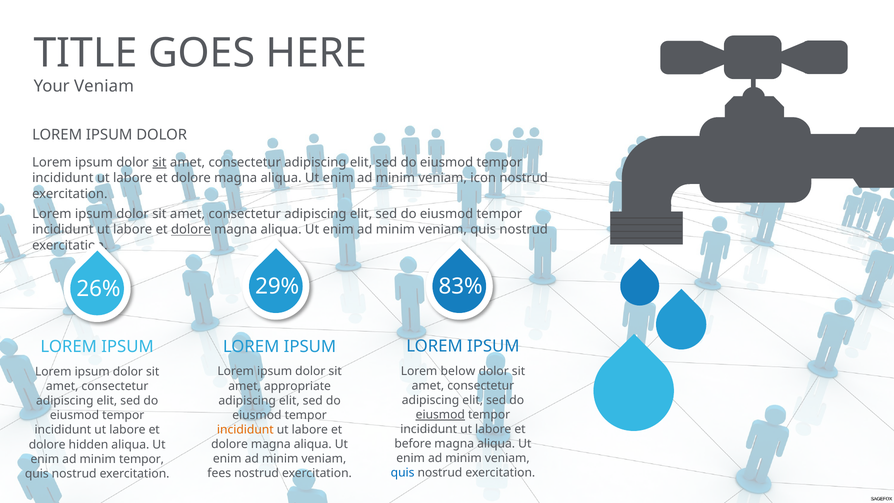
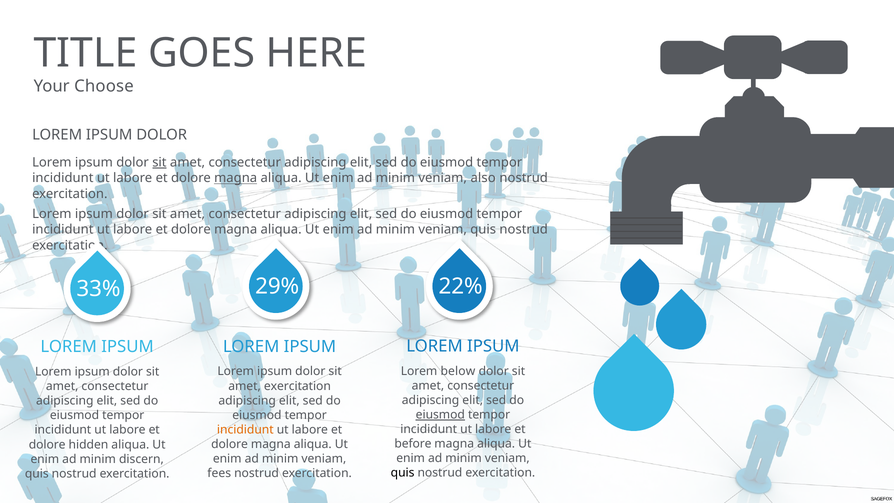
Your Veniam: Veniam -> Choose (104, 86)
magna underline: none -> present (236, 178)
icon: icon -> also (483, 178)
dolore underline: present -> none (191, 230)
26%: 26% -> 33% (98, 289)
83%: 83% -> 22% (461, 286)
amet appropriate: appropriate -> exercitation (297, 386)
minim tempor: tempor -> discern (141, 459)
quis colour: blue -> black (403, 473)
